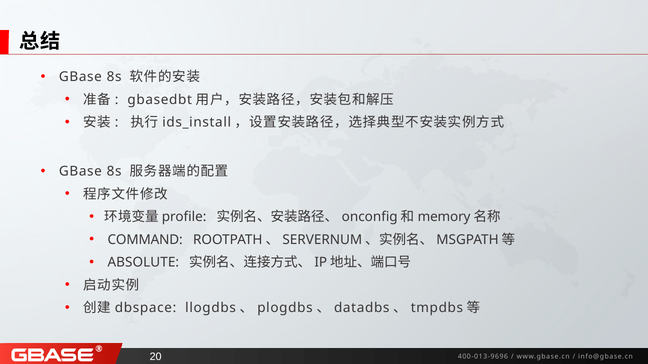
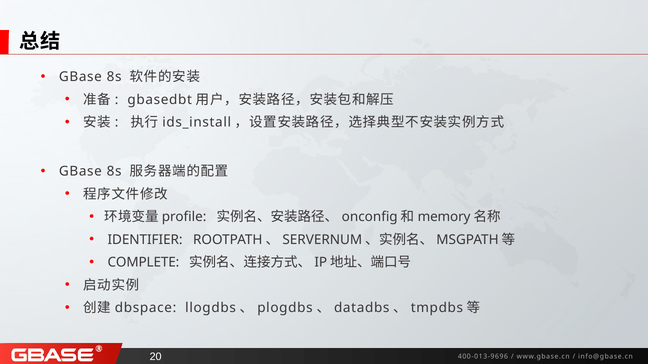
COMMAND: COMMAND -> IDENTIFIER (145, 240)
ABSOLUTE: ABSOLUTE -> COMPLETE (143, 263)
